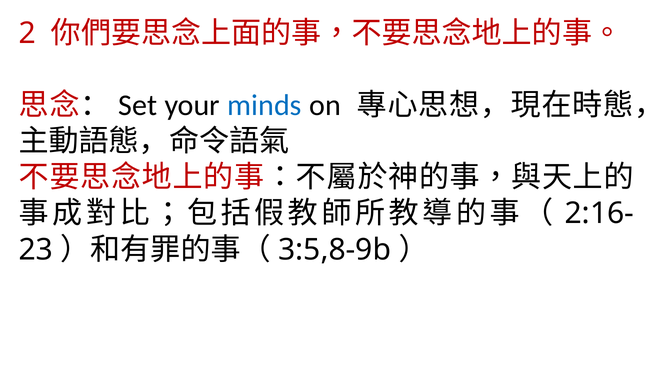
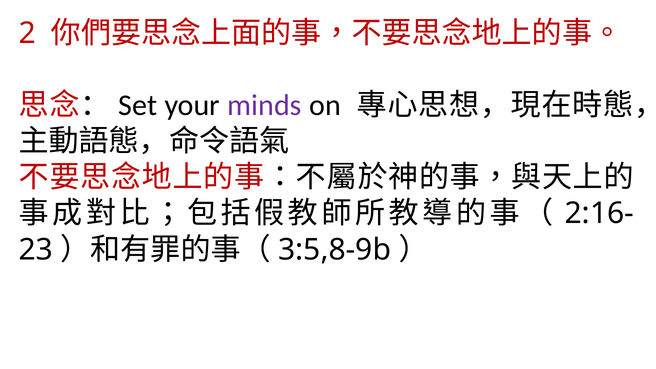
minds colour: blue -> purple (265, 105)
